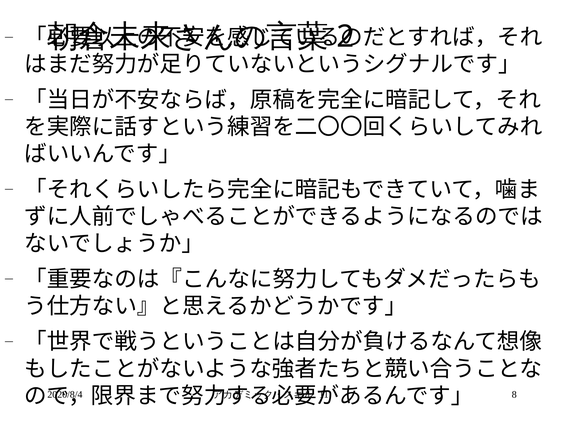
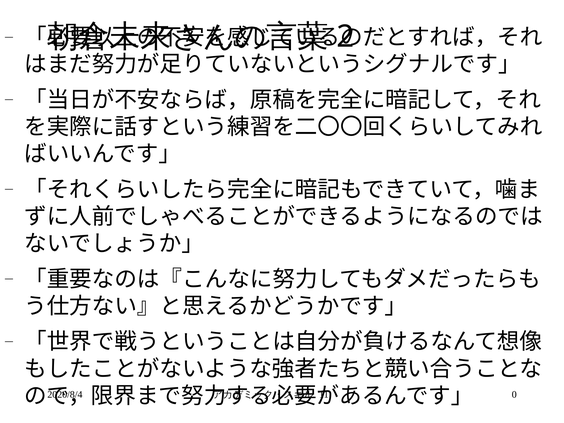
8: 8 -> 0 (514, 395)
